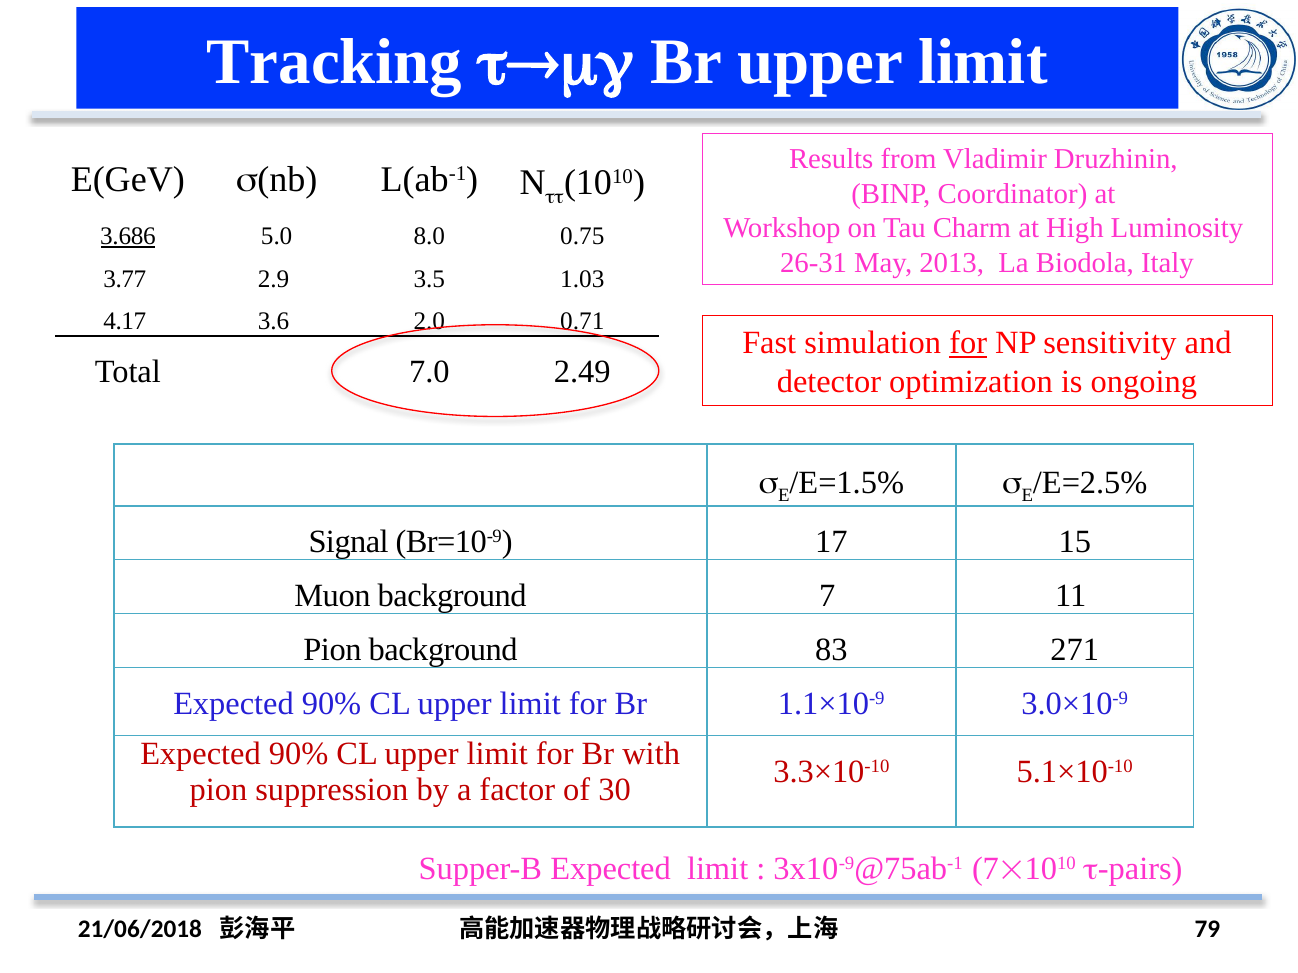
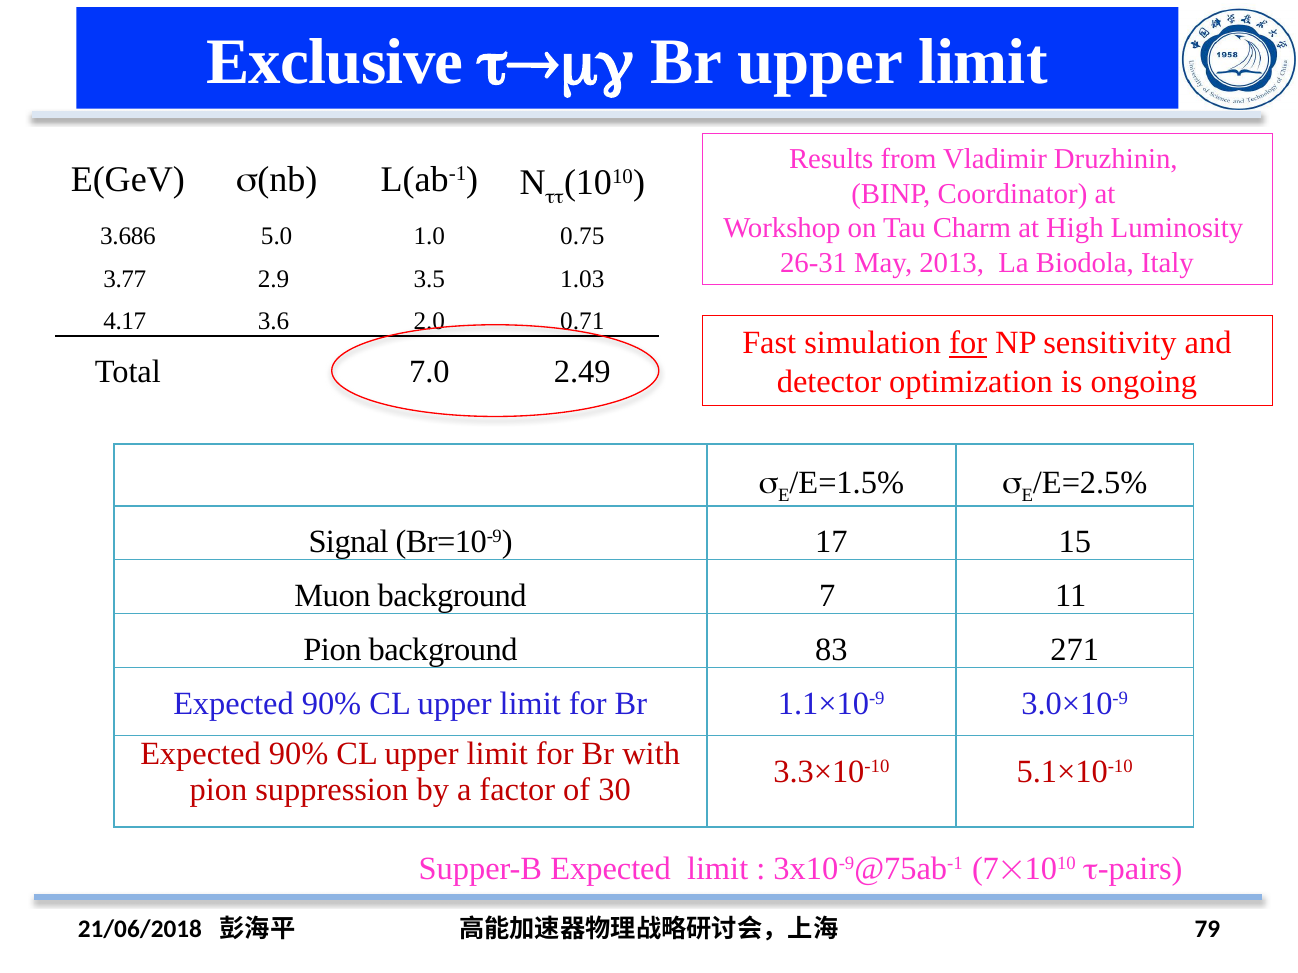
Tracking: Tracking -> Exclusive (335, 62)
3.686 underline: present -> none (128, 236)
8.0: 8.0 -> 1.0 (429, 236)
